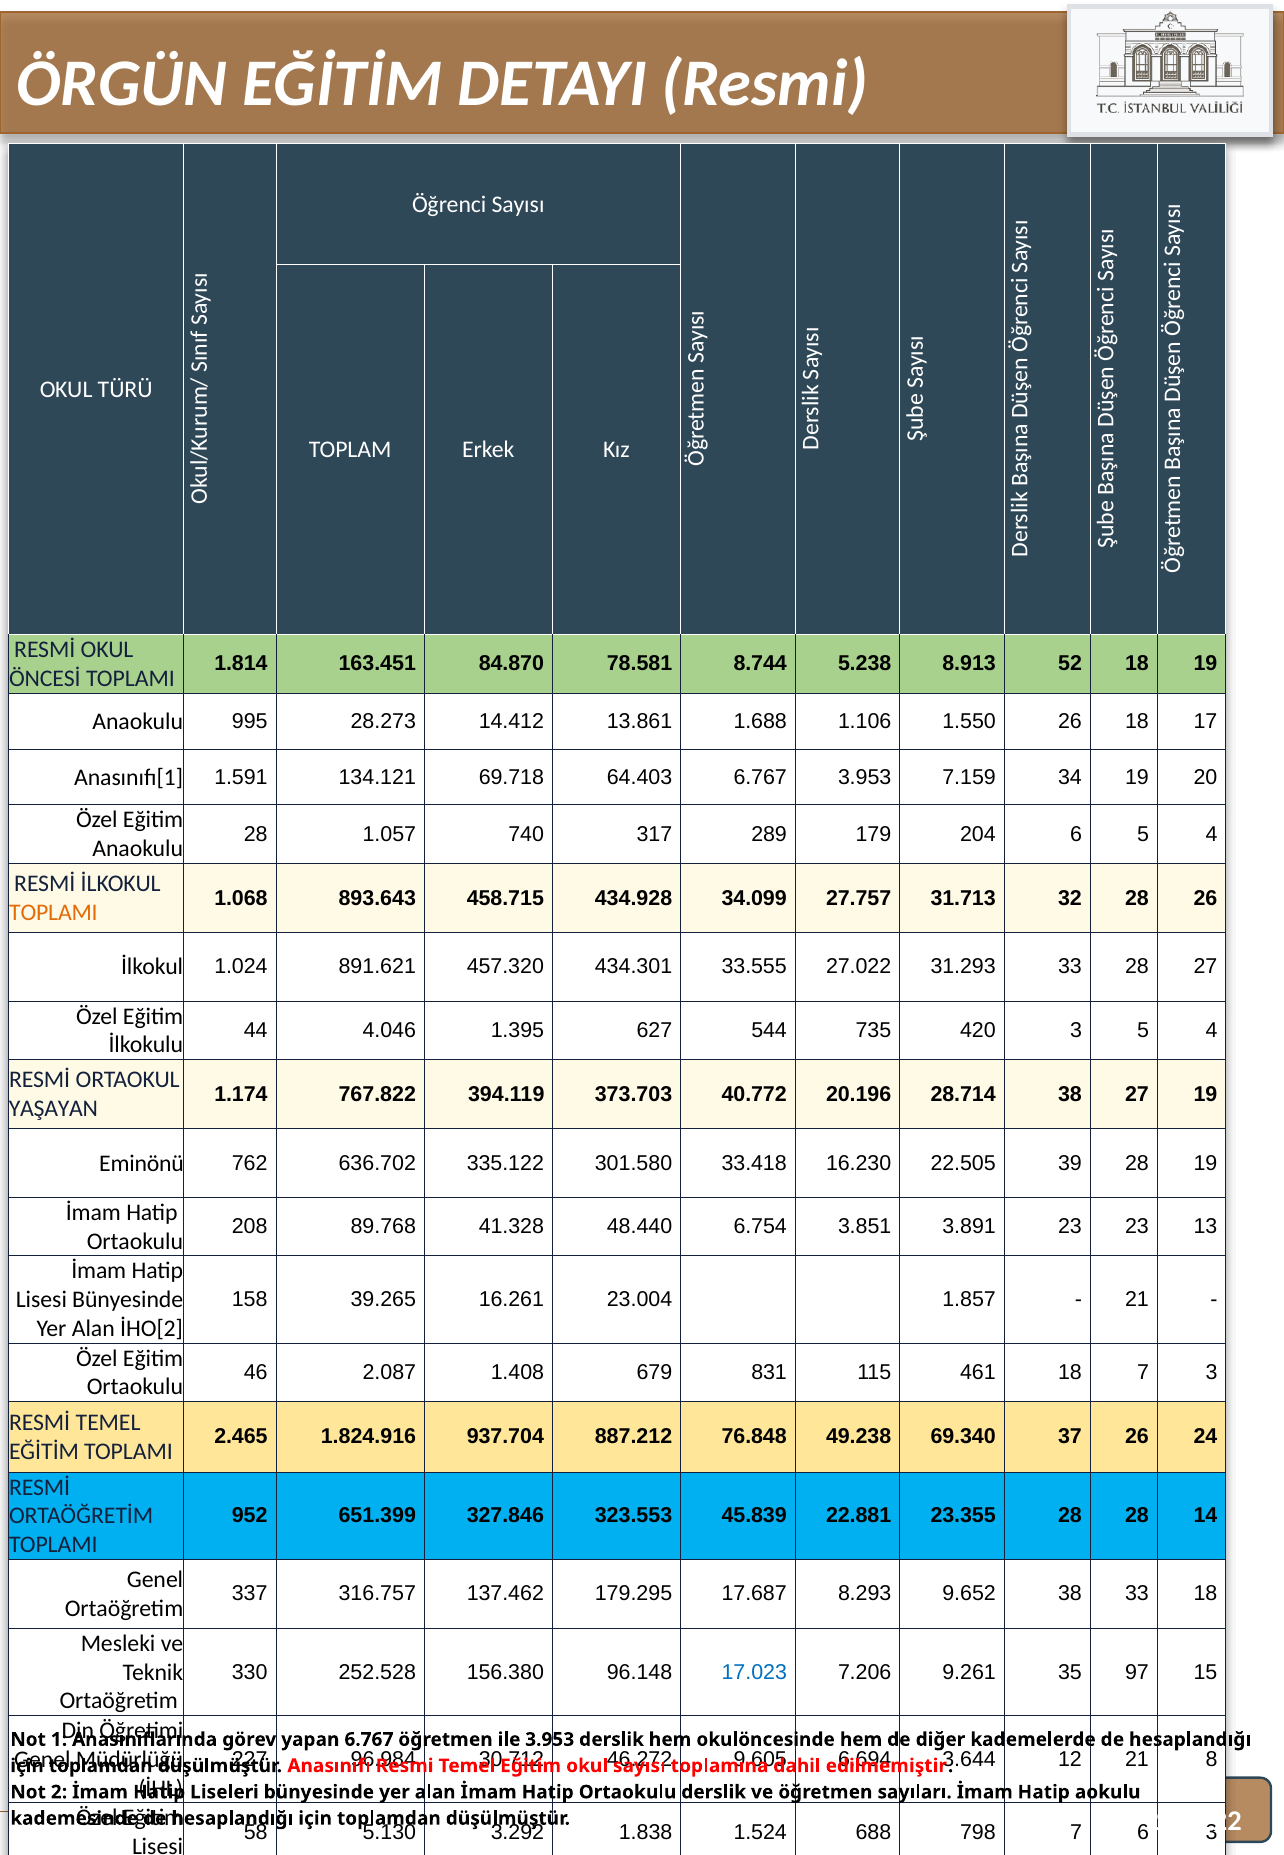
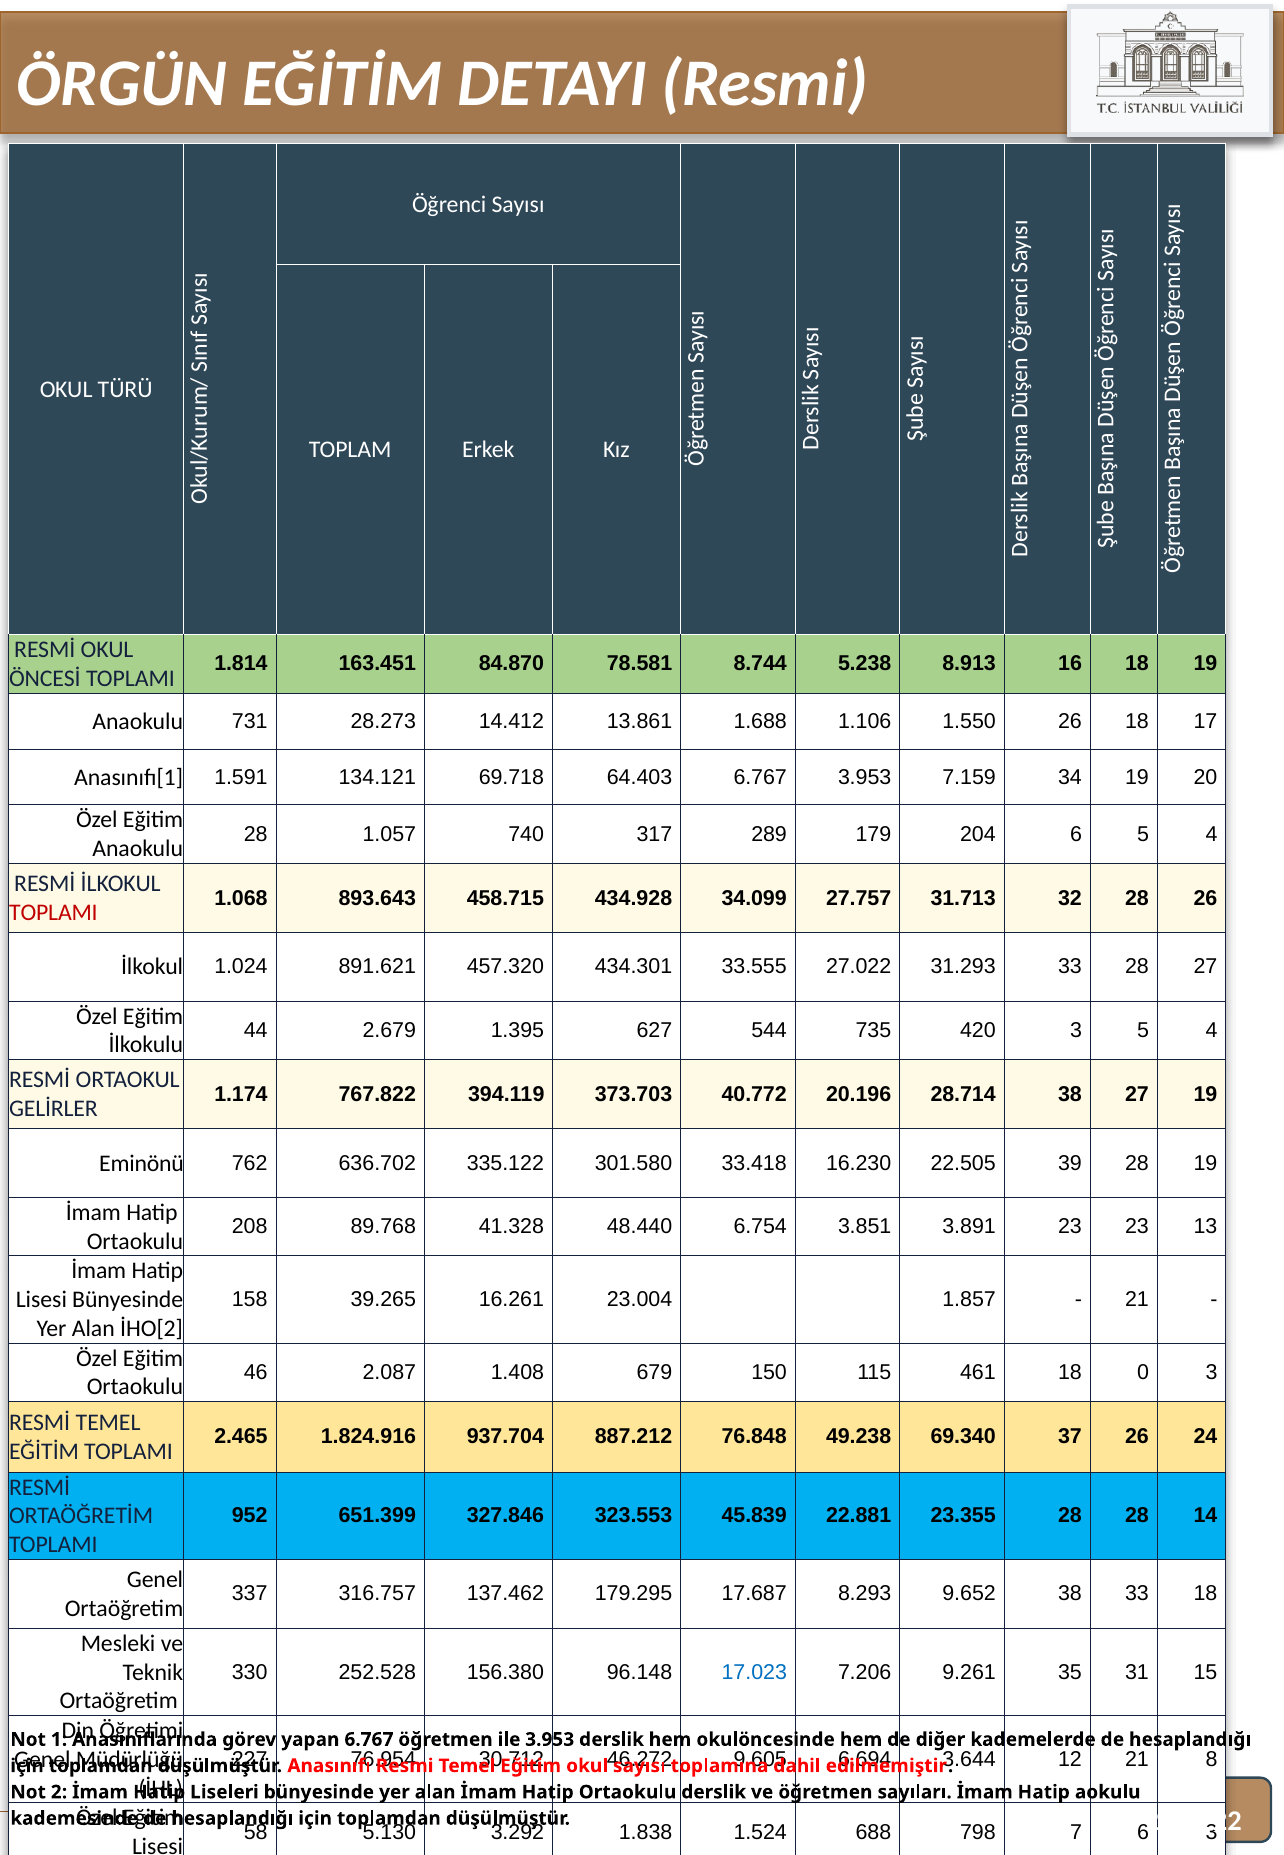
52: 52 -> 16 (1070, 664)
995: 995 -> 731 (250, 721)
TOPLAMI colour: orange -> red (53, 912)
4.046: 4.046 -> 2.679 (389, 1030)
YAŞAYAN: YAŞAYAN -> GELİRLER (53, 1109)
831: 831 -> 150 (769, 1372)
18 7: 7 -> 0 (1143, 1372)
97: 97 -> 31 (1137, 1672)
96.984: 96.984 -> 76.954 (383, 1759)
